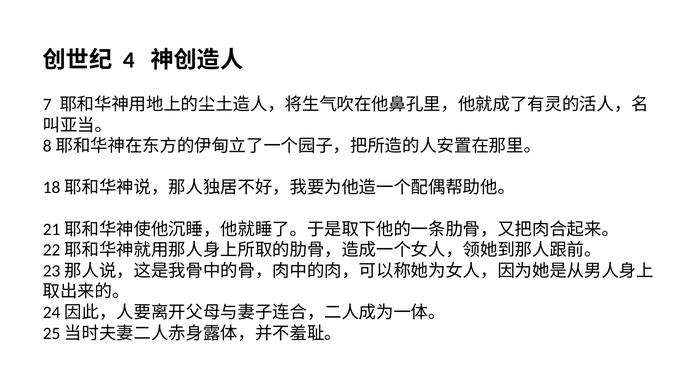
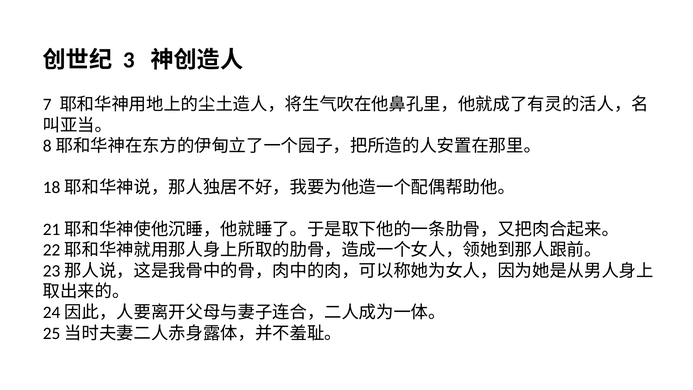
4: 4 -> 3 (129, 60)
